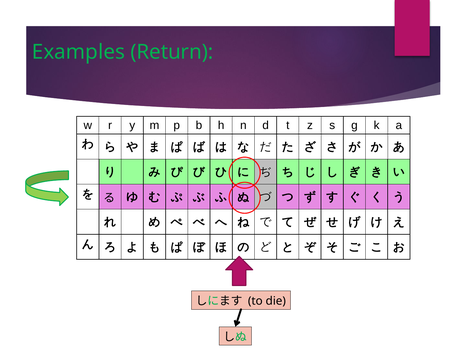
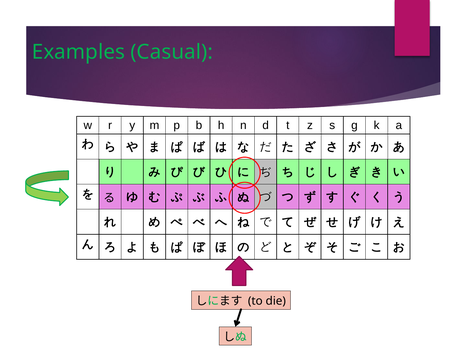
Return: Return -> Casual (172, 52)
